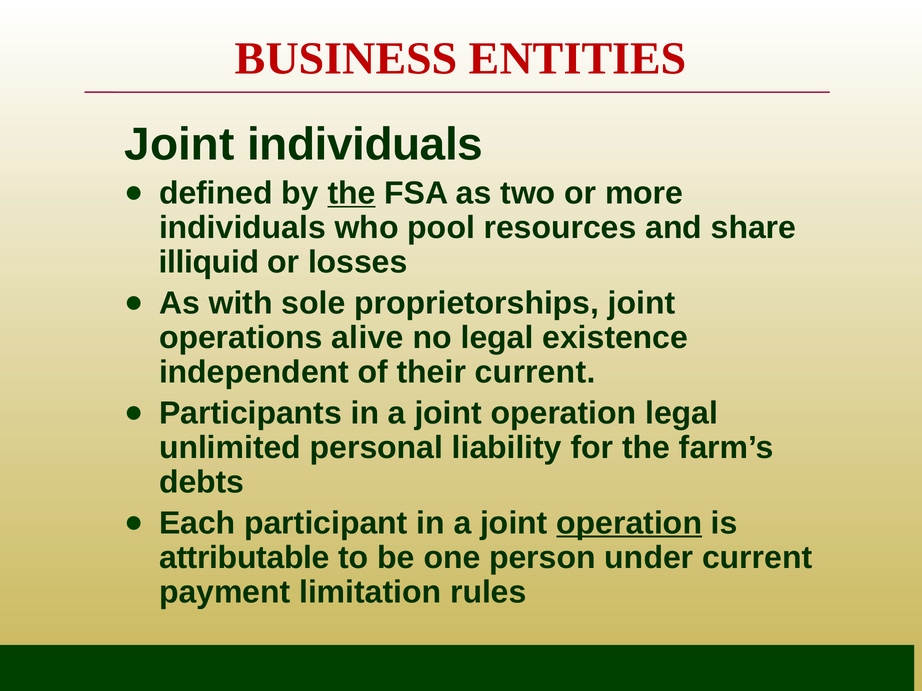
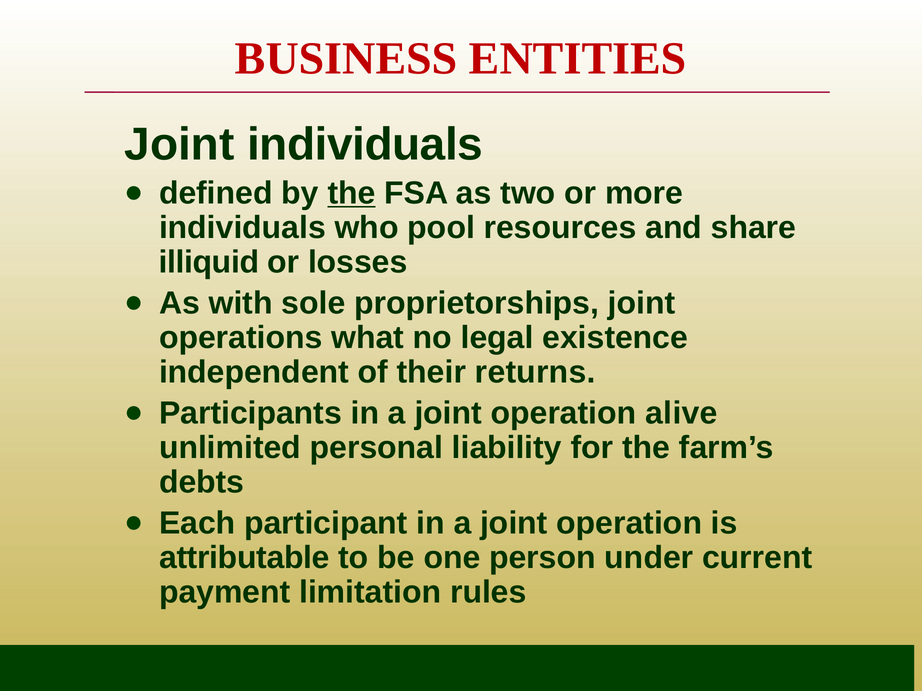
alive: alive -> what (368, 338)
their current: current -> returns (535, 372)
operation legal: legal -> alive (681, 413)
operation underline: present -> none (629, 523)
